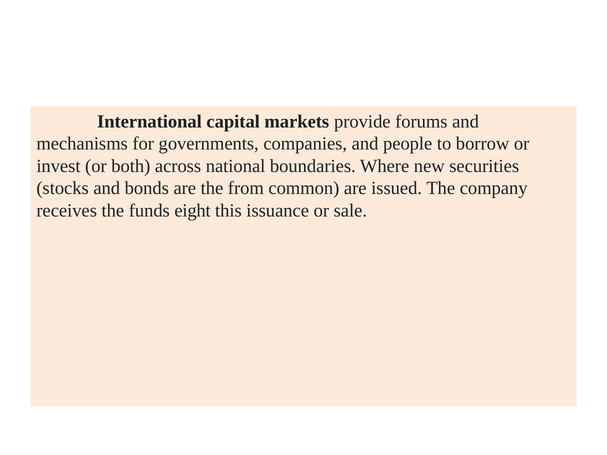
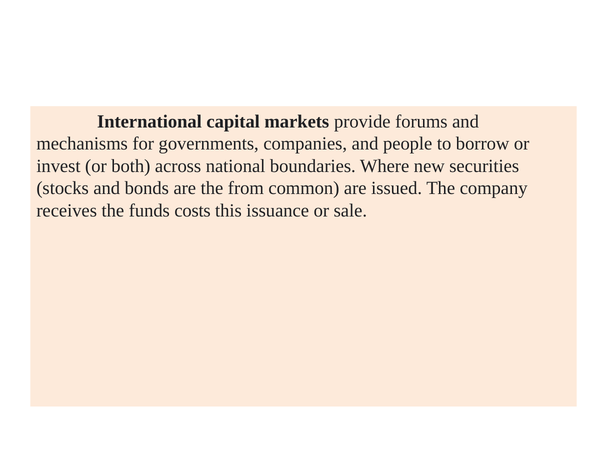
eight: eight -> costs (193, 211)
